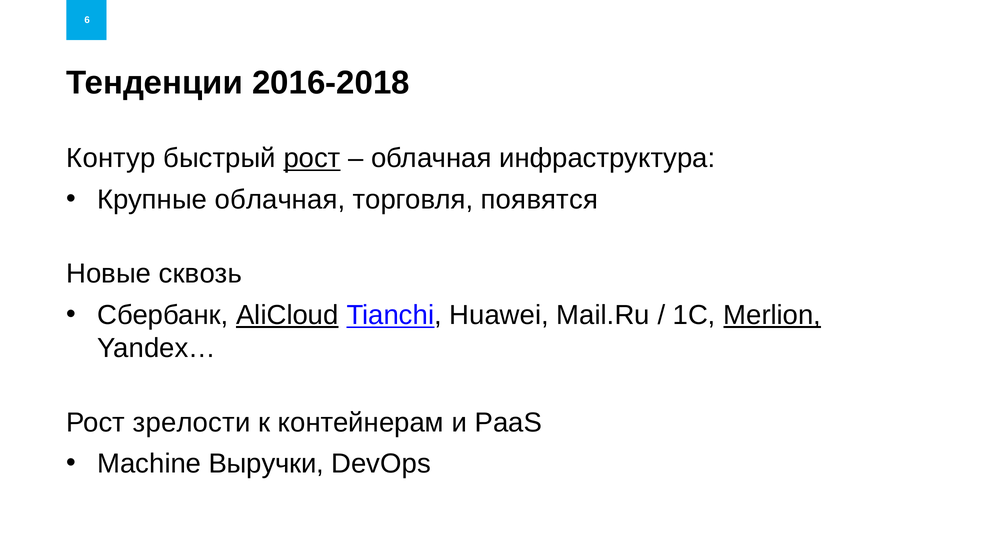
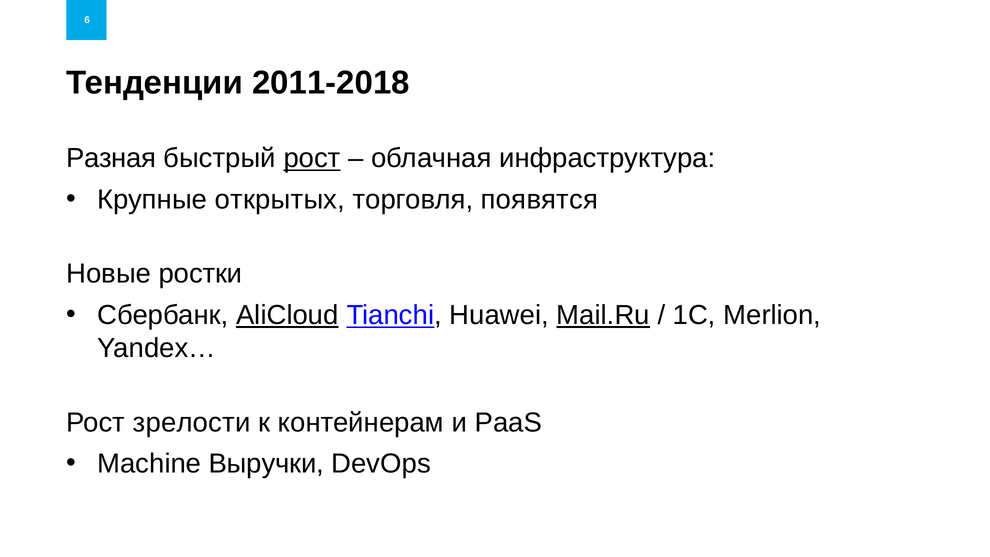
2016-2018: 2016-2018 -> 2011-2018 (331, 83)
Контур: Контур -> Разная (111, 158)
Крупные облачная: облачная -> открытых (280, 200)
сквозь: сквозь -> ростки (201, 274)
Mail.Ru underline: none -> present (603, 315)
Merlion underline: present -> none (772, 315)
